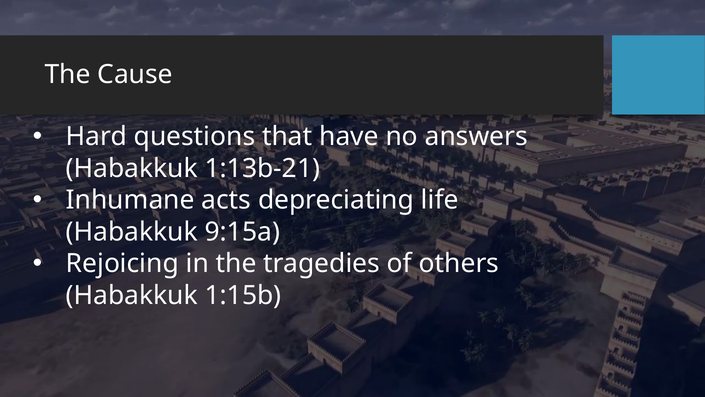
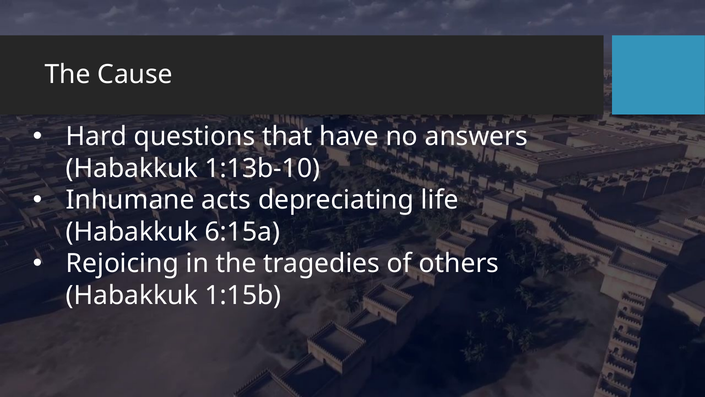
1:13b-21: 1:13b-21 -> 1:13b-10 (262, 168)
9:15a: 9:15a -> 6:15a (242, 232)
